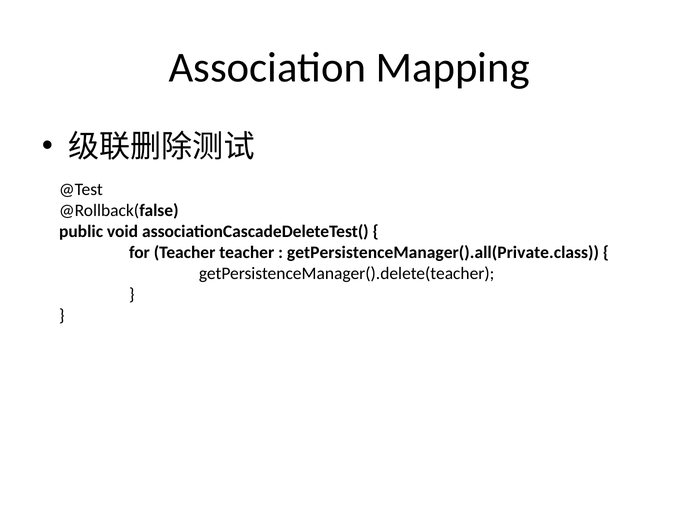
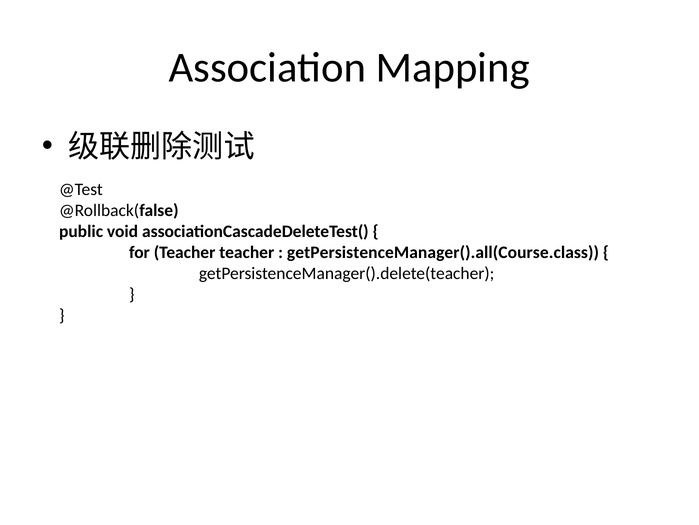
getPersistenceManager().all(Private.class: getPersistenceManager().all(Private.class -> getPersistenceManager().all(Course.class (443, 252)
